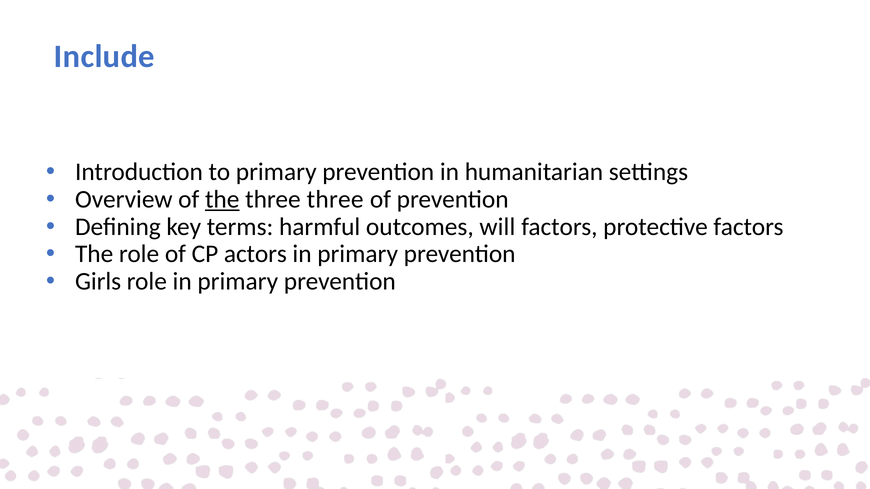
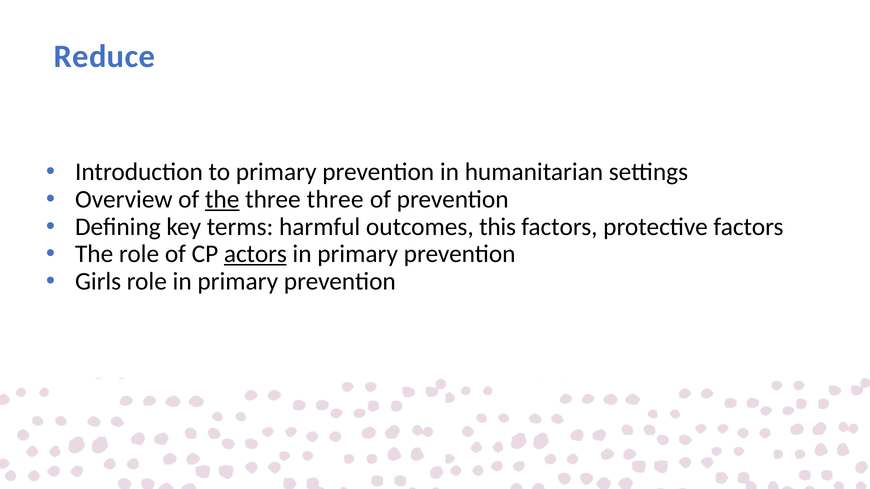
Include: Include -> Reduce (104, 57)
will: will -> this (498, 227)
actors underline: none -> present (255, 254)
